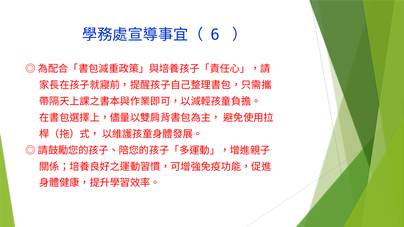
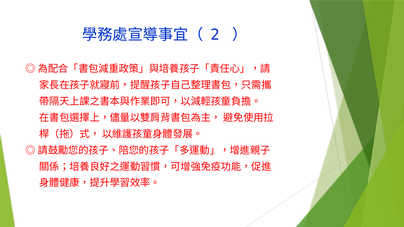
6: 6 -> 2 (215, 35)
